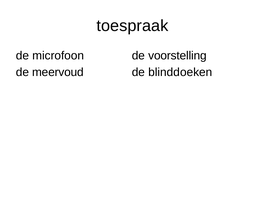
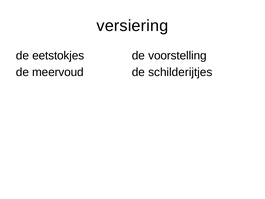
toespraak: toespraak -> versiering (132, 26)
microfoon: microfoon -> eetstokjes (58, 56)
blinddoeken: blinddoeken -> schilderijtjes (180, 72)
